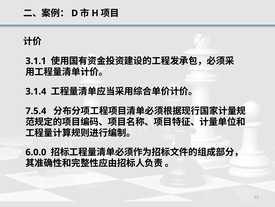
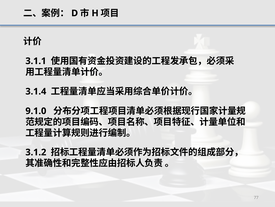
7.5.4: 7.5.4 -> 9.1.0 (36, 111)
6.0.0: 6.0.0 -> 3.1.2 (36, 152)
